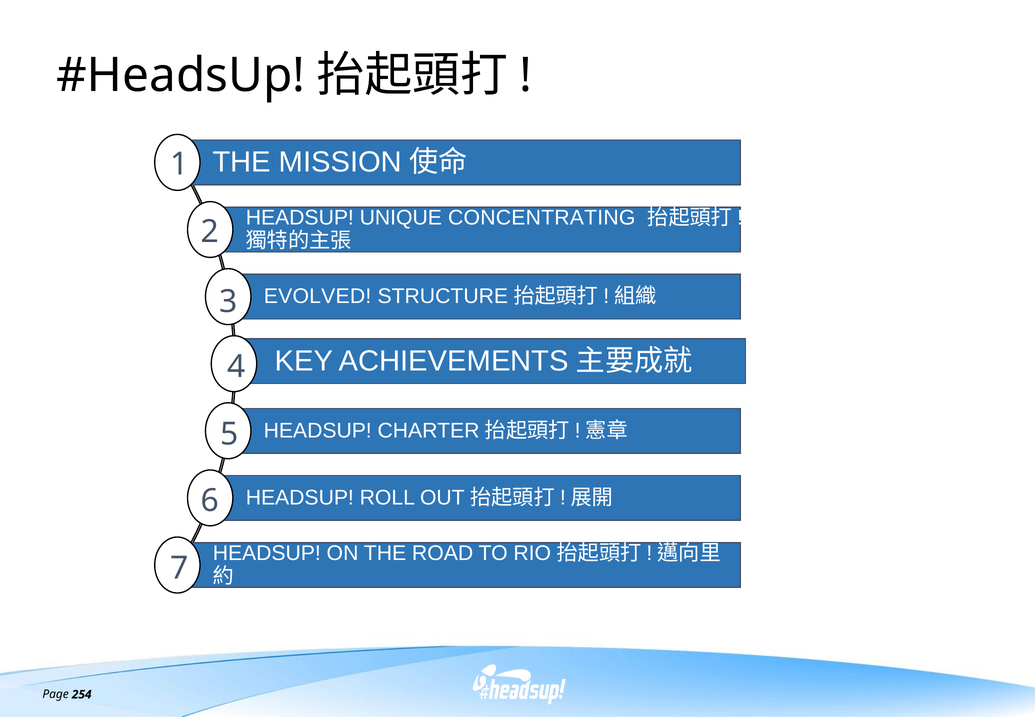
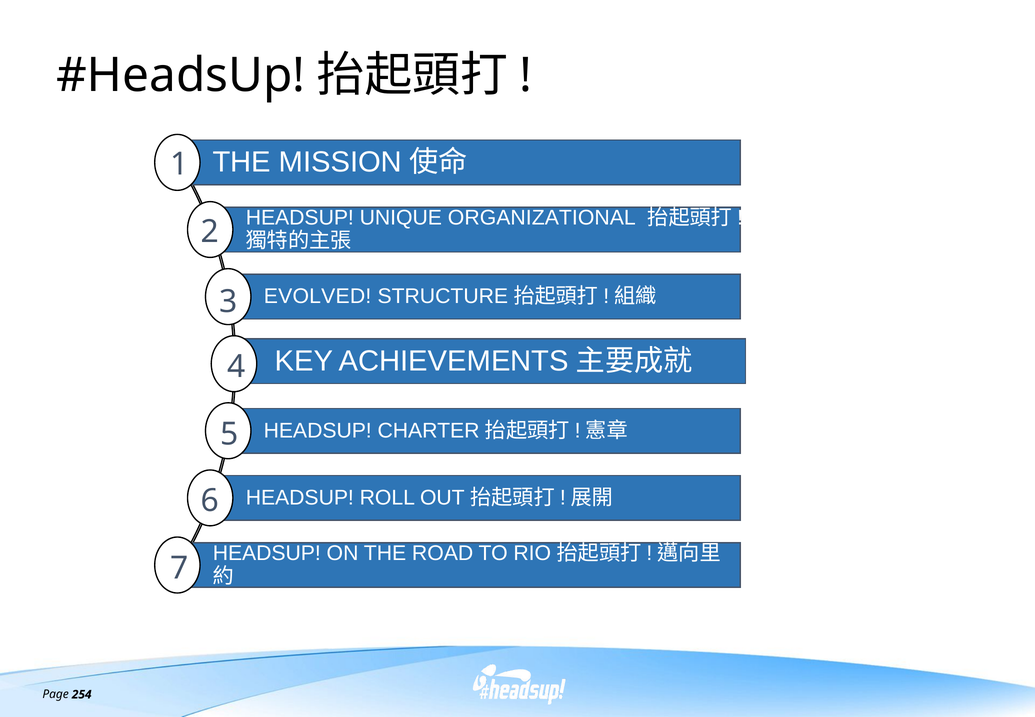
CONCENTRATING: CONCENTRATING -> ORGANIZATIONAL (542, 218)
